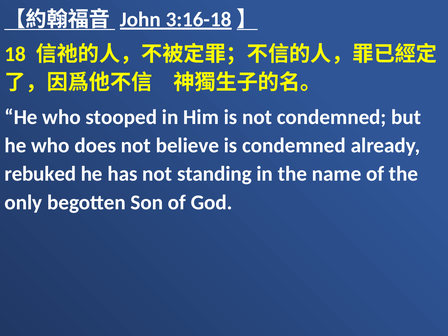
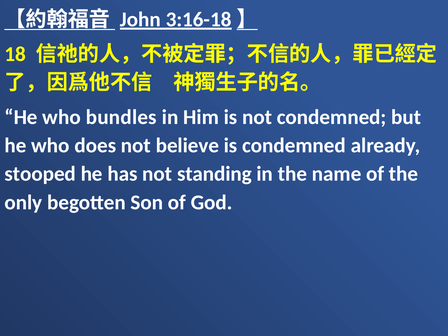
stooped: stooped -> bundles (121, 117)
rebuked: rebuked -> stooped (40, 174)
